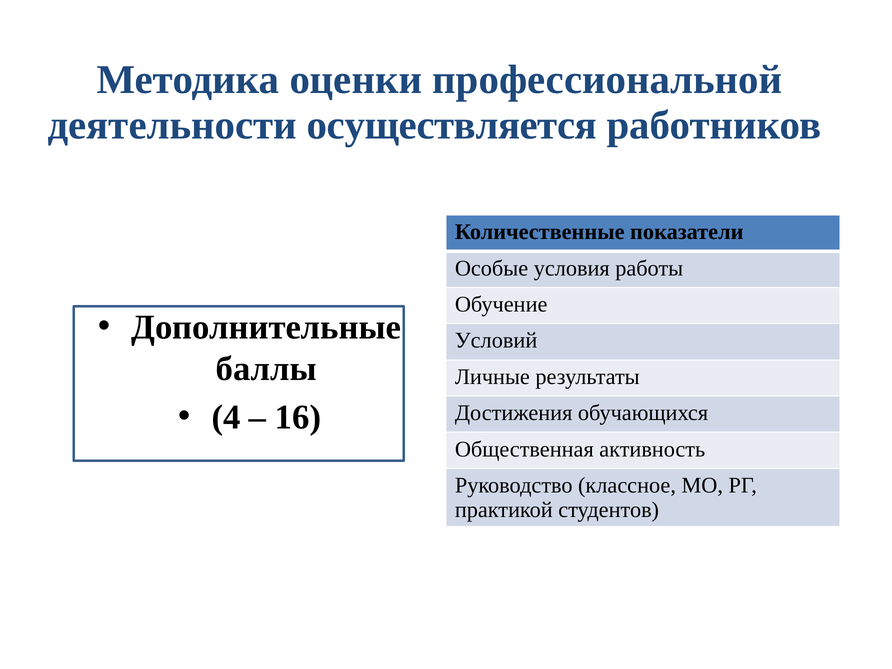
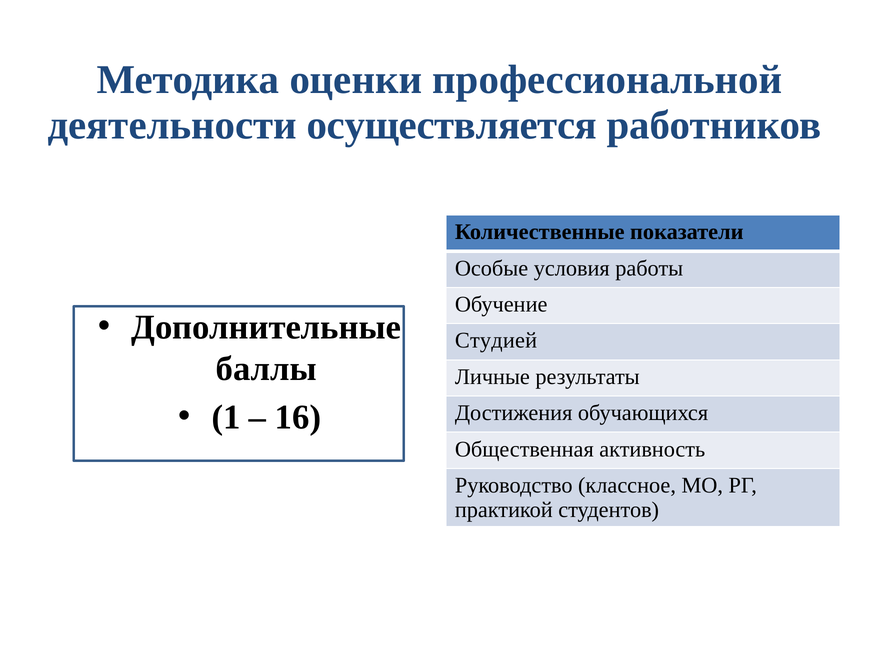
Условий: Условий -> Студией (496, 341)
4: 4 -> 1 (226, 417)
